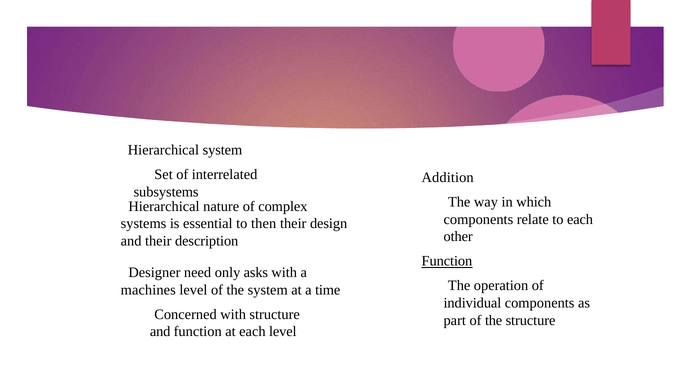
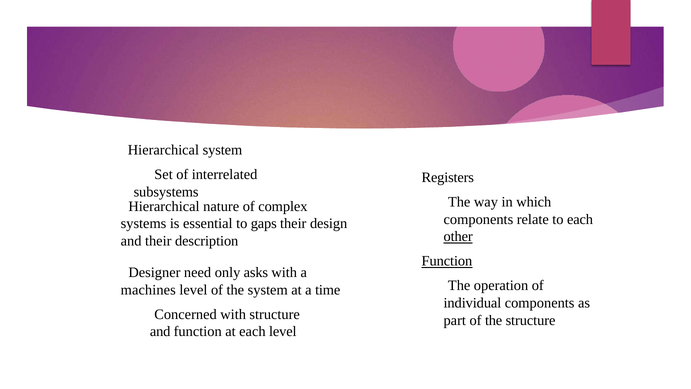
Addition: Addition -> Registers (448, 177)
then: then -> gaps (264, 223)
other underline: none -> present (458, 236)
